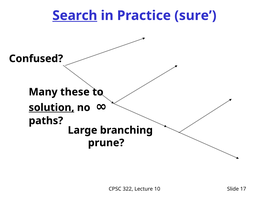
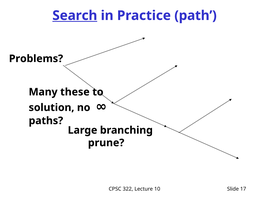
sure: sure -> path (196, 16)
Confused: Confused -> Problems (36, 59)
solution underline: present -> none (52, 107)
